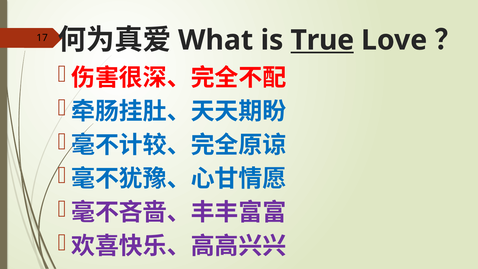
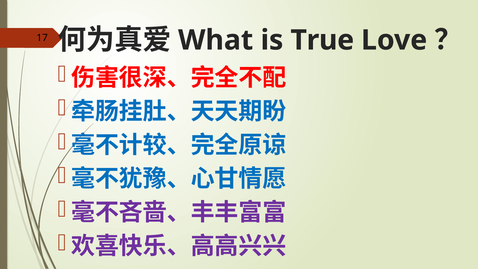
True underline: present -> none (322, 40)
